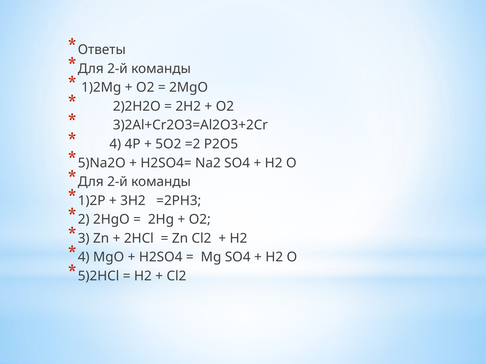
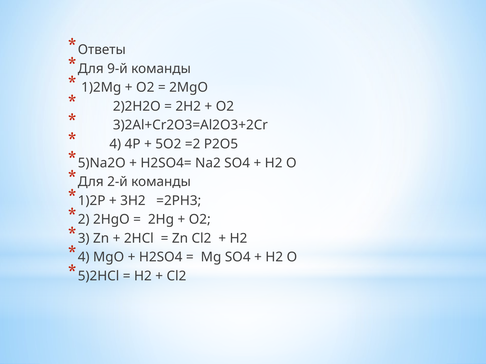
2-й: 2-й -> 9-й (117, 69)
